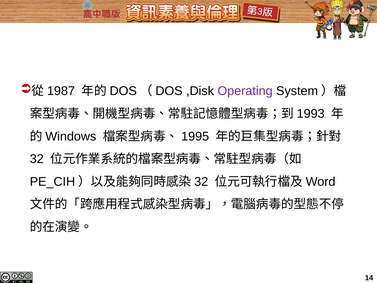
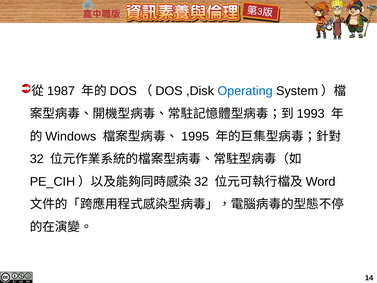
Operating colour: purple -> blue (245, 91)
